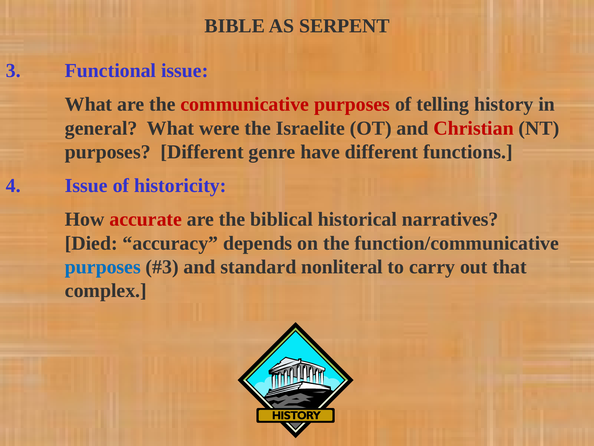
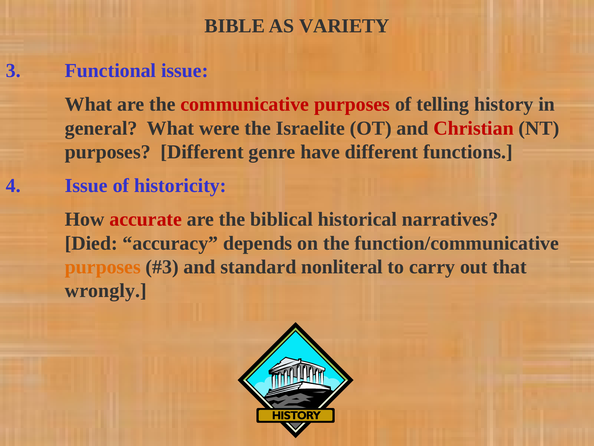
SERPENT: SERPENT -> VARIETY (344, 26)
purposes colour: blue -> orange (103, 267)
complex: complex -> wrongly (106, 290)
